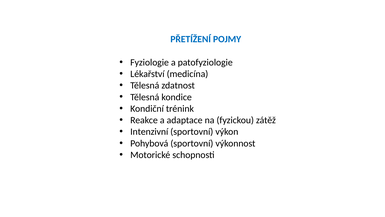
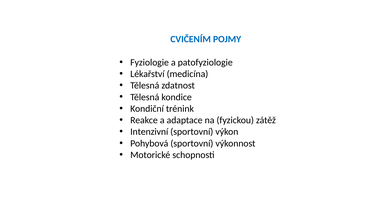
PŘETÍŽENÍ: PŘETÍŽENÍ -> CVIČENÍM (191, 39)
